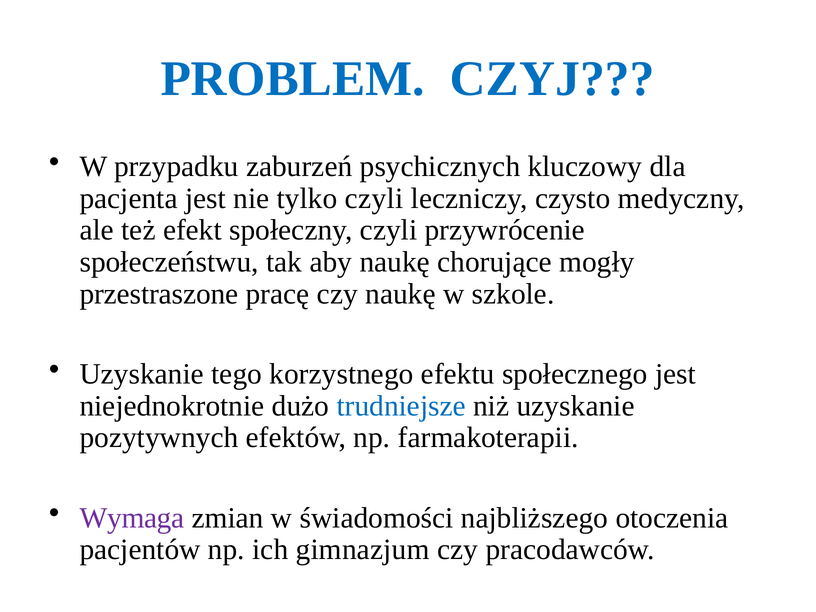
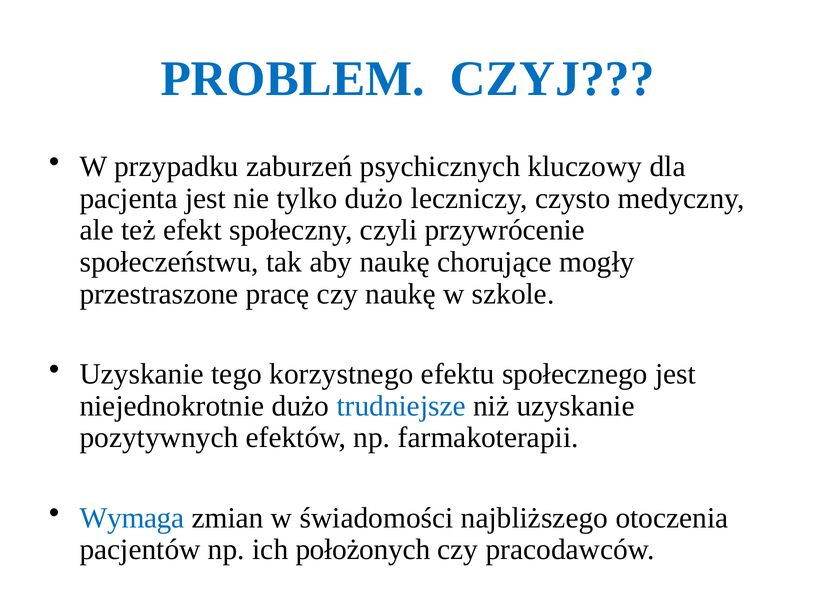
tylko czyli: czyli -> dużo (374, 198)
Wymaga colour: purple -> blue (132, 518)
gimnazjum: gimnazjum -> położonych (363, 550)
